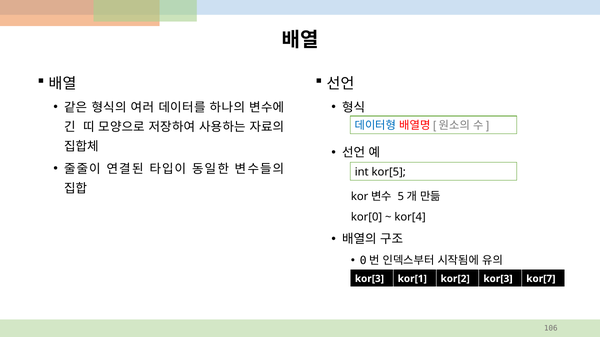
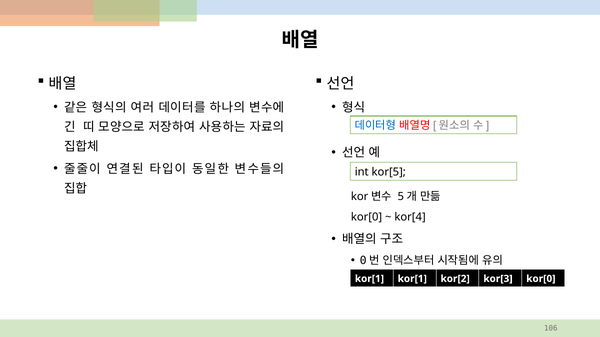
kor[3: kor[3 -> kor[1 (369, 279)
kor[3 kor[7: kor[7 -> kor[0 (541, 279)
